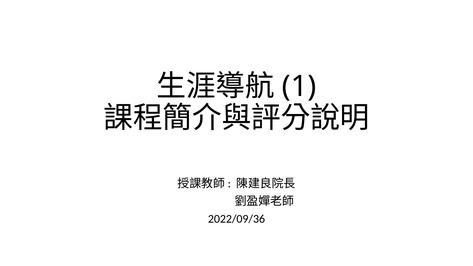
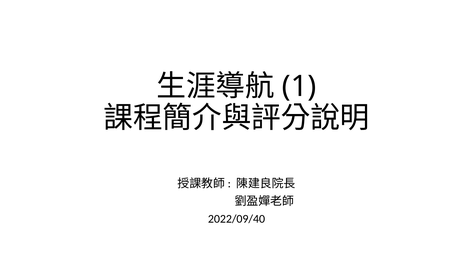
2022/09/36: 2022/09/36 -> 2022/09/40 (236, 219)
